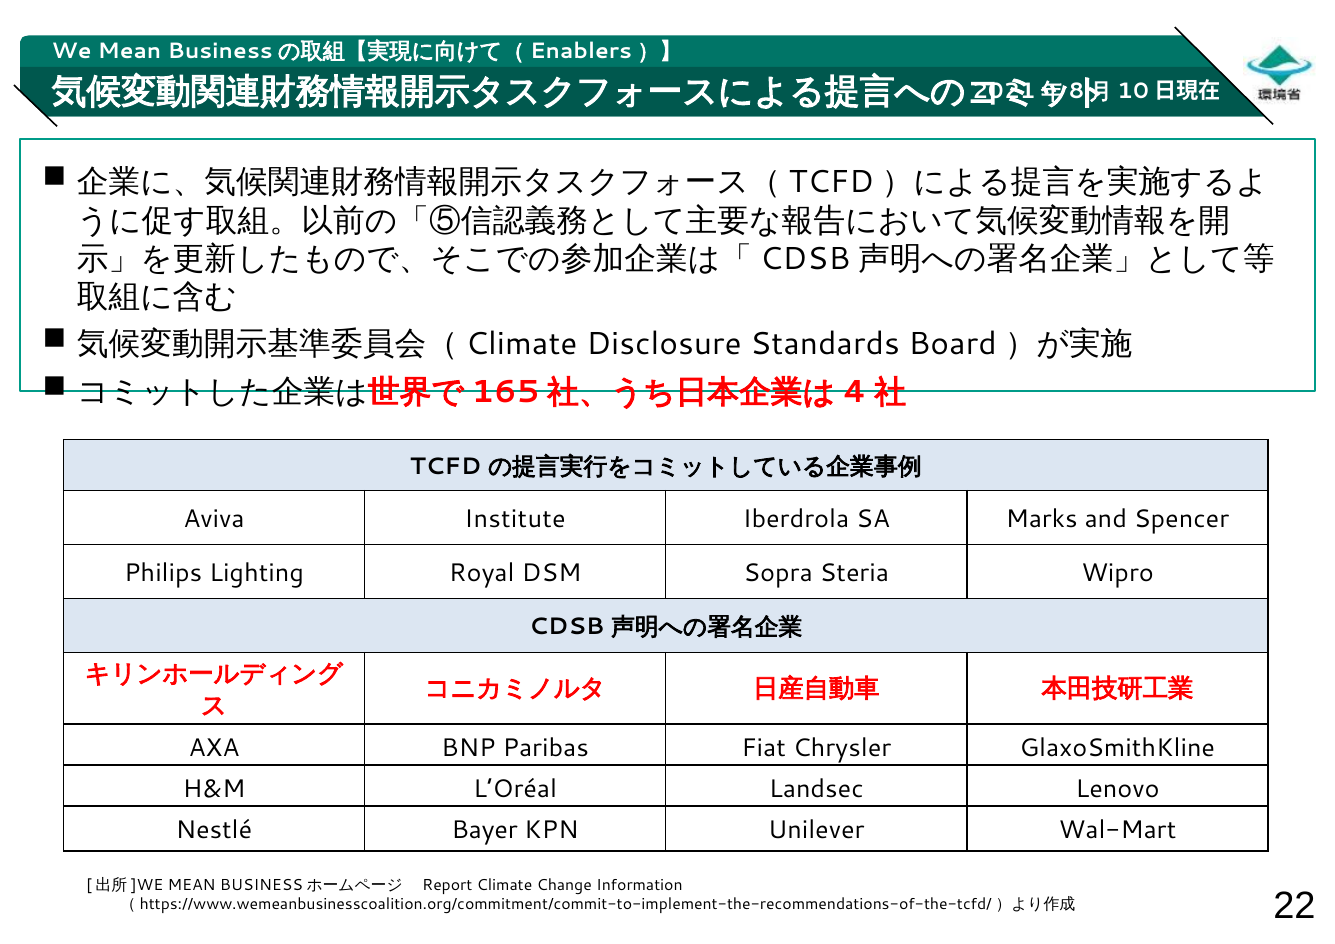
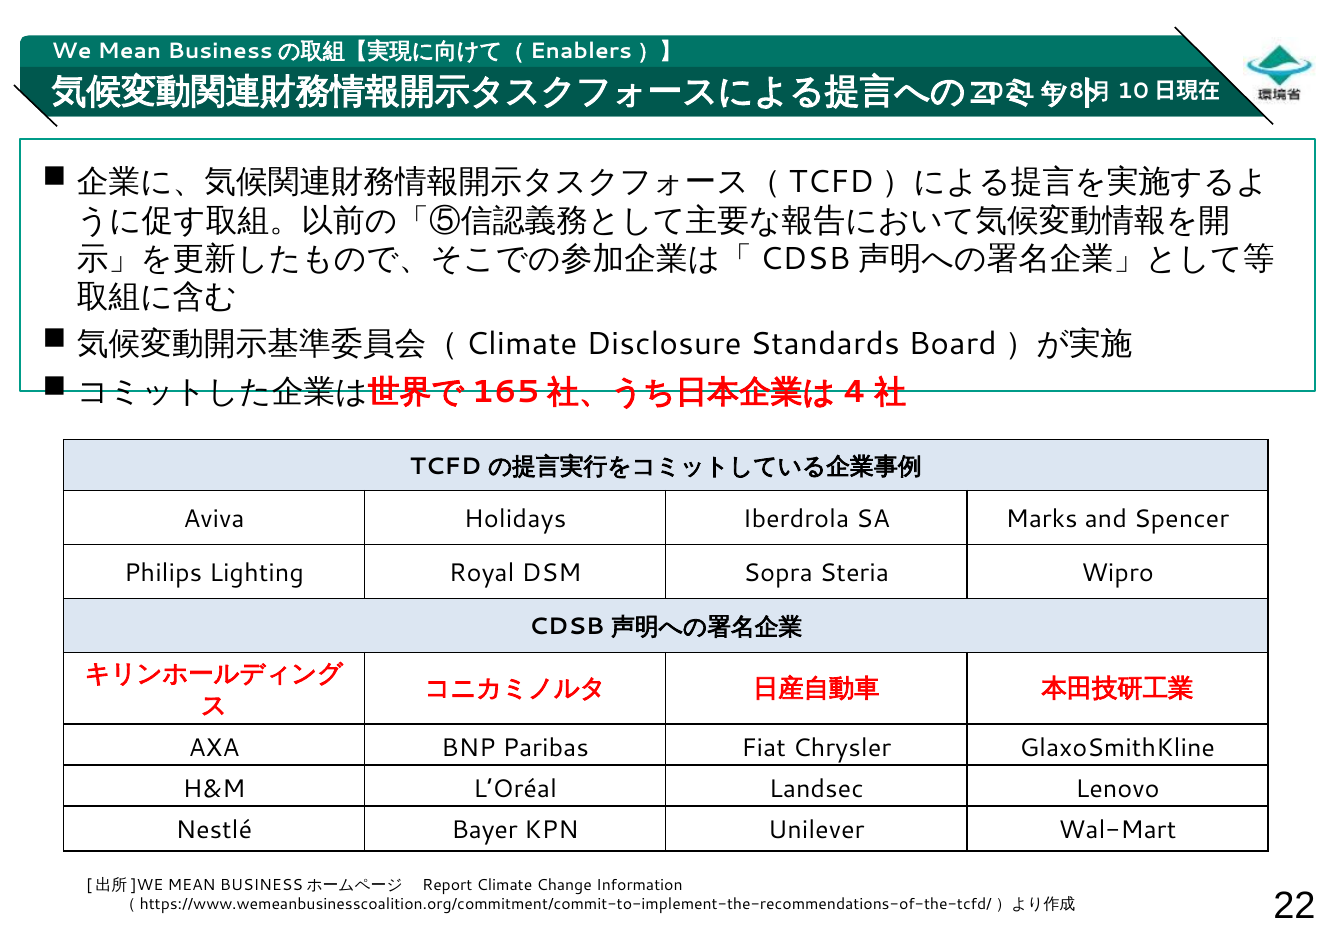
Institute: Institute -> Holidays (515, 519)
